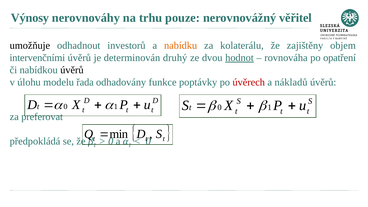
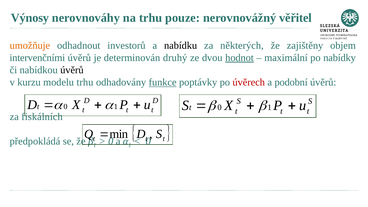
umožňuje colour: black -> orange (30, 46)
nabídku colour: orange -> black (181, 46)
kolaterálu: kolaterálu -> některých (242, 46)
rovnováha: rovnováha -> maximální (286, 58)
opatření: opatření -> nabídky (340, 58)
úlohu: úlohu -> kurzu (29, 82)
modelu řada: řada -> trhu (85, 82)
funkce underline: none -> present (163, 82)
nákladů: nákladů -> podobní (291, 82)
preferovat: preferovat -> fiskálních (42, 117)
